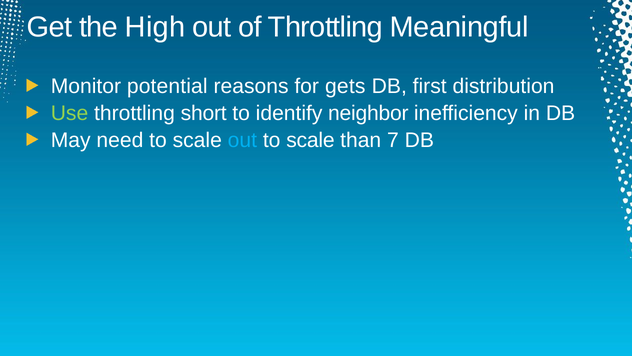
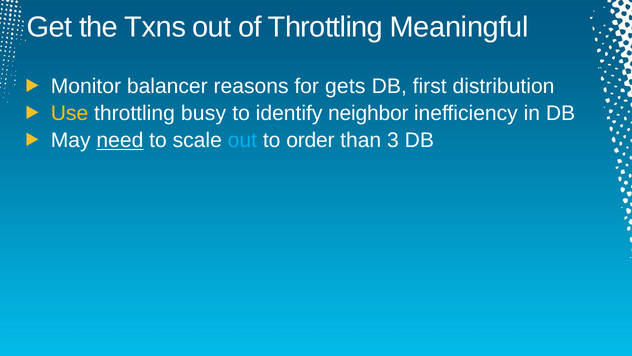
High: High -> Txns (155, 27)
potential: potential -> balancer (167, 86)
Use colour: light green -> yellow (70, 113)
short: short -> busy (203, 113)
need underline: none -> present (120, 140)
scale: scale -> order (310, 140)
7: 7 -> 3 (393, 140)
